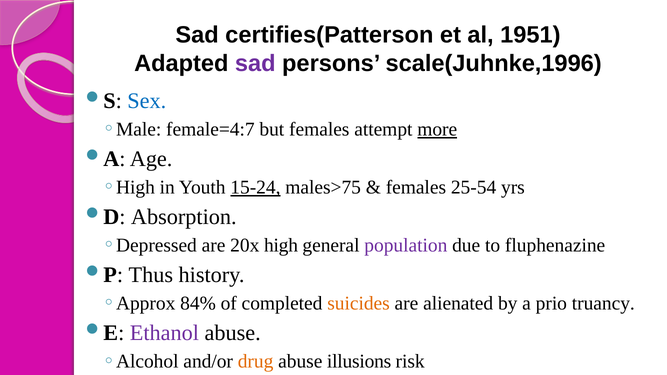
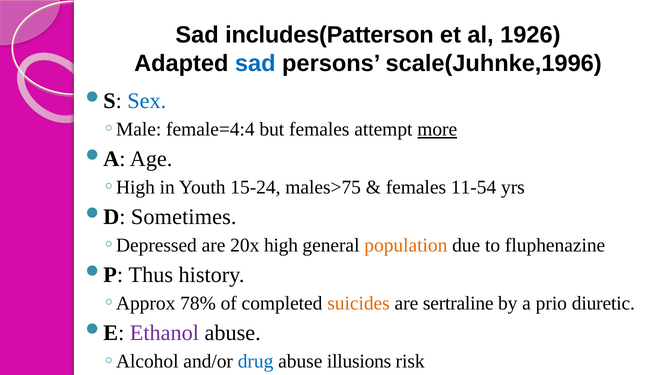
certifies(Patterson: certifies(Patterson -> includes(Patterson (329, 35)
1951: 1951 -> 1926 (530, 35)
sad colour: purple -> blue (255, 63)
female=4:7: female=4:7 -> female=4:4 (210, 129)
15-24 underline: present -> none (255, 187)
25-54: 25-54 -> 11-54 (474, 187)
Absorption: Absorption -> Sometimes (184, 217)
population colour: purple -> orange (406, 245)
84%: 84% -> 78% (198, 303)
alienated: alienated -> sertraline (458, 303)
truancy: truancy -> diuretic (603, 303)
drug colour: orange -> blue (256, 362)
